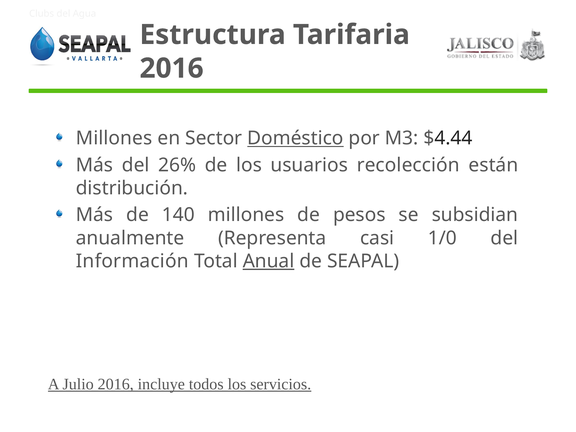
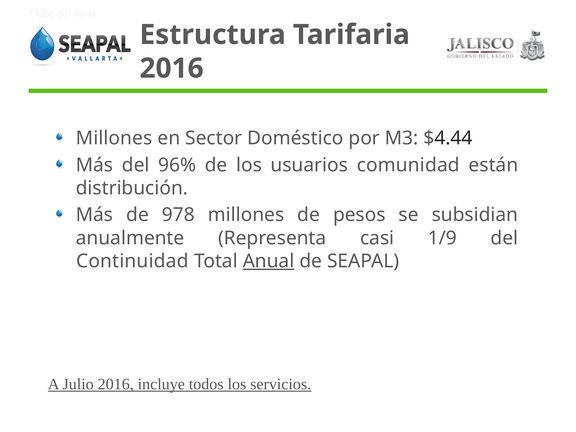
Doméstico underline: present -> none (295, 138)
26%: 26% -> 96% (177, 165)
recolección: recolección -> comunidad (408, 165)
140: 140 -> 978 (178, 215)
1/0: 1/0 -> 1/9 (442, 238)
Información: Información -> Continuidad (132, 261)
